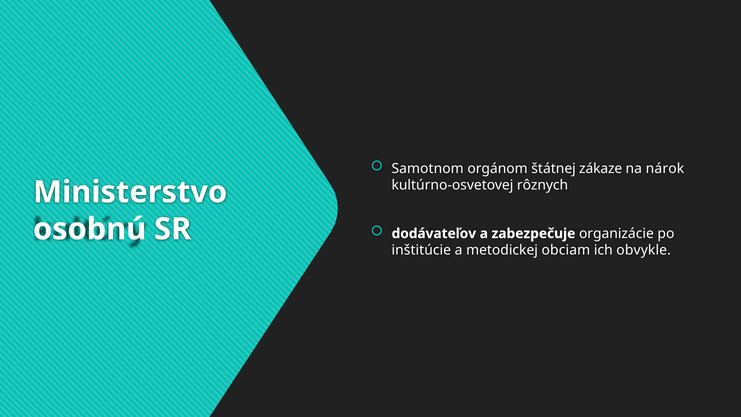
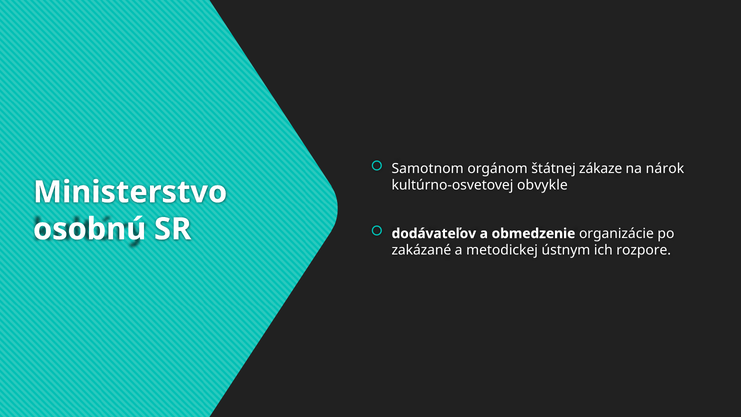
rôznych: rôznych -> obvykle (542, 185)
zabezpečuje: zabezpečuje -> obmedzenie (533, 233)
inštitúcie: inštitúcie -> zakázané (421, 250)
obciam: obciam -> ústnym (566, 250)
obvykle: obvykle -> rozpore (644, 250)
